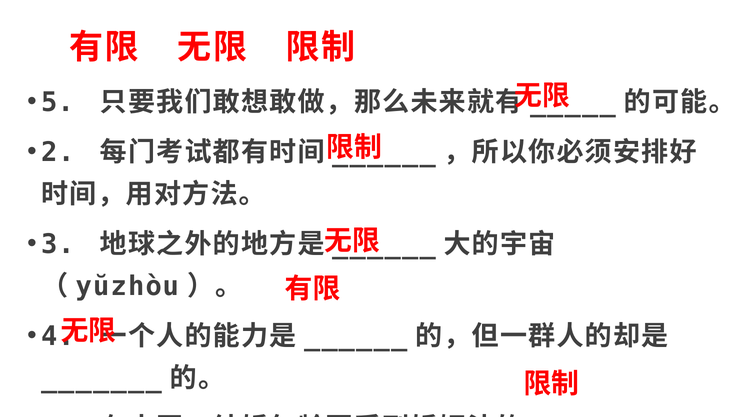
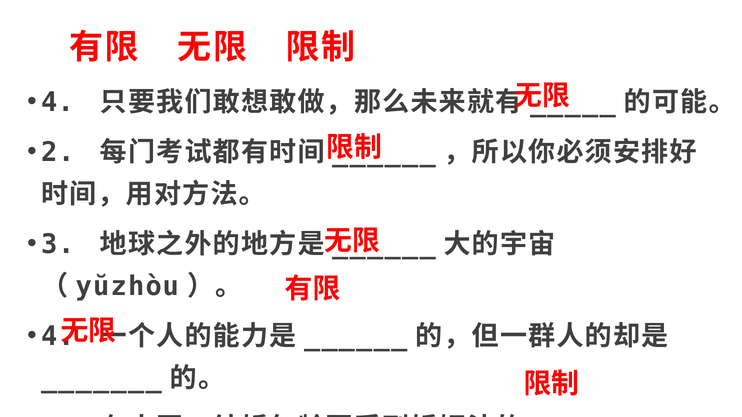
5: 5 -> 4 (58, 102)
